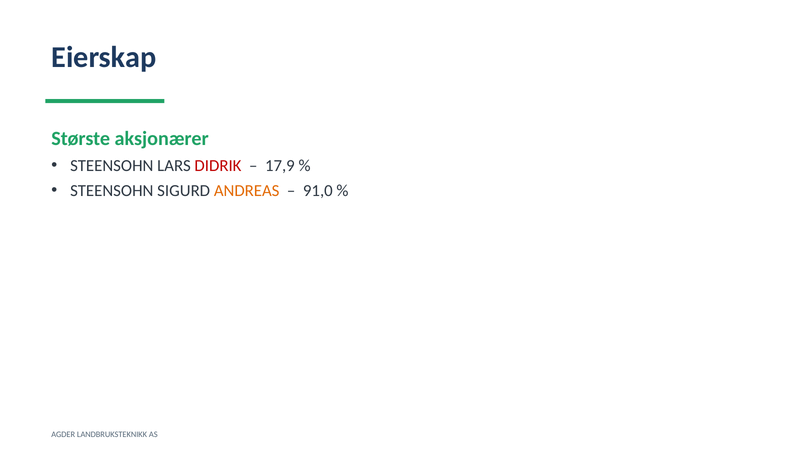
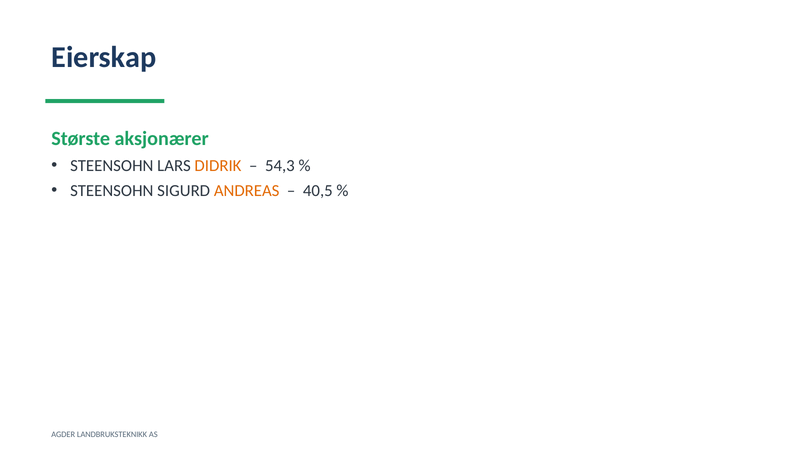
DIDRIK colour: red -> orange (218, 166)
17,9: 17,9 -> 54,3 (280, 166)
91,0: 91,0 -> 40,5 (318, 191)
